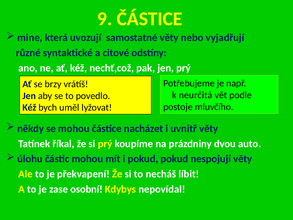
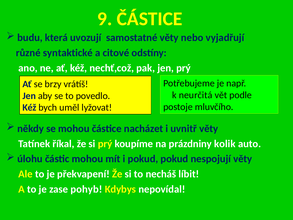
mine: mine -> budu (30, 38)
dvou: dvou -> kolik (225, 144)
osobní: osobní -> pohyb (86, 189)
